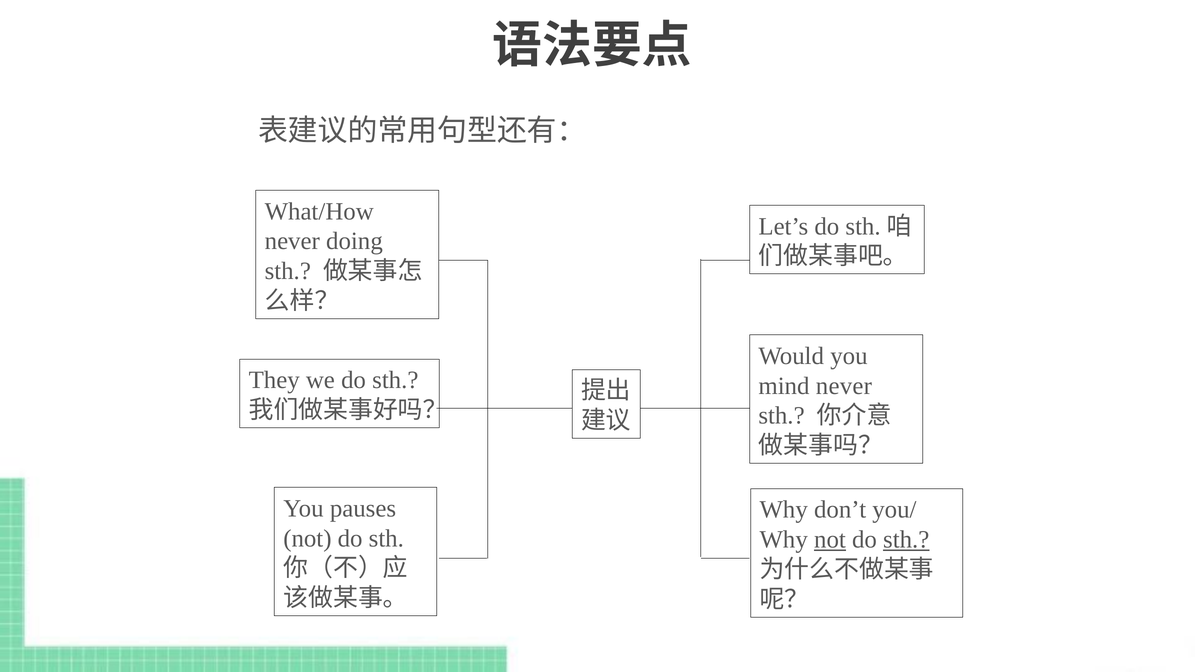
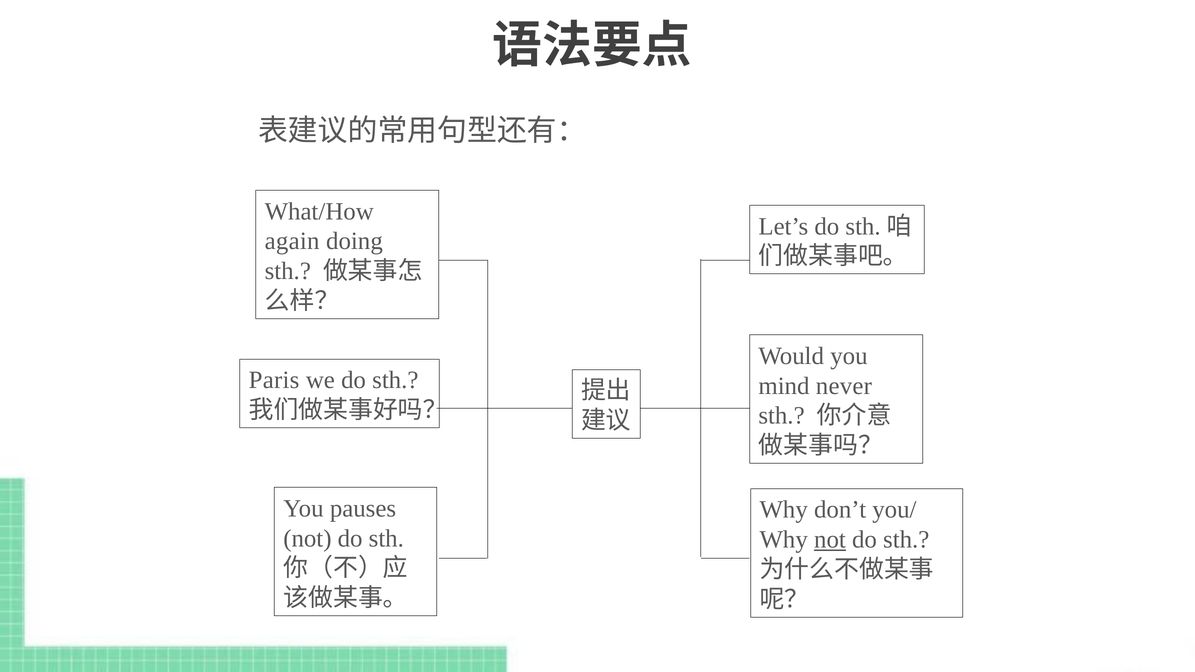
never: never -> again (292, 241)
They: They -> Paris (274, 380)
sth underline: present -> none (906, 540)
